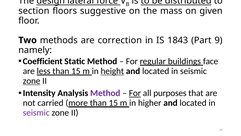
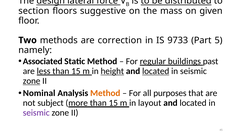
1843: 1843 -> 9733 (178, 40)
9: 9 -> 5 (219, 40)
Coefficient: Coefficient -> Associated (43, 61)
face: face -> past (211, 61)
located underline: none -> present (156, 71)
Intensity: Intensity -> Nominal (39, 93)
Method colour: purple -> orange (105, 93)
For underline: present -> none (135, 93)
carried: carried -> subject (51, 103)
higher: higher -> layout (150, 103)
